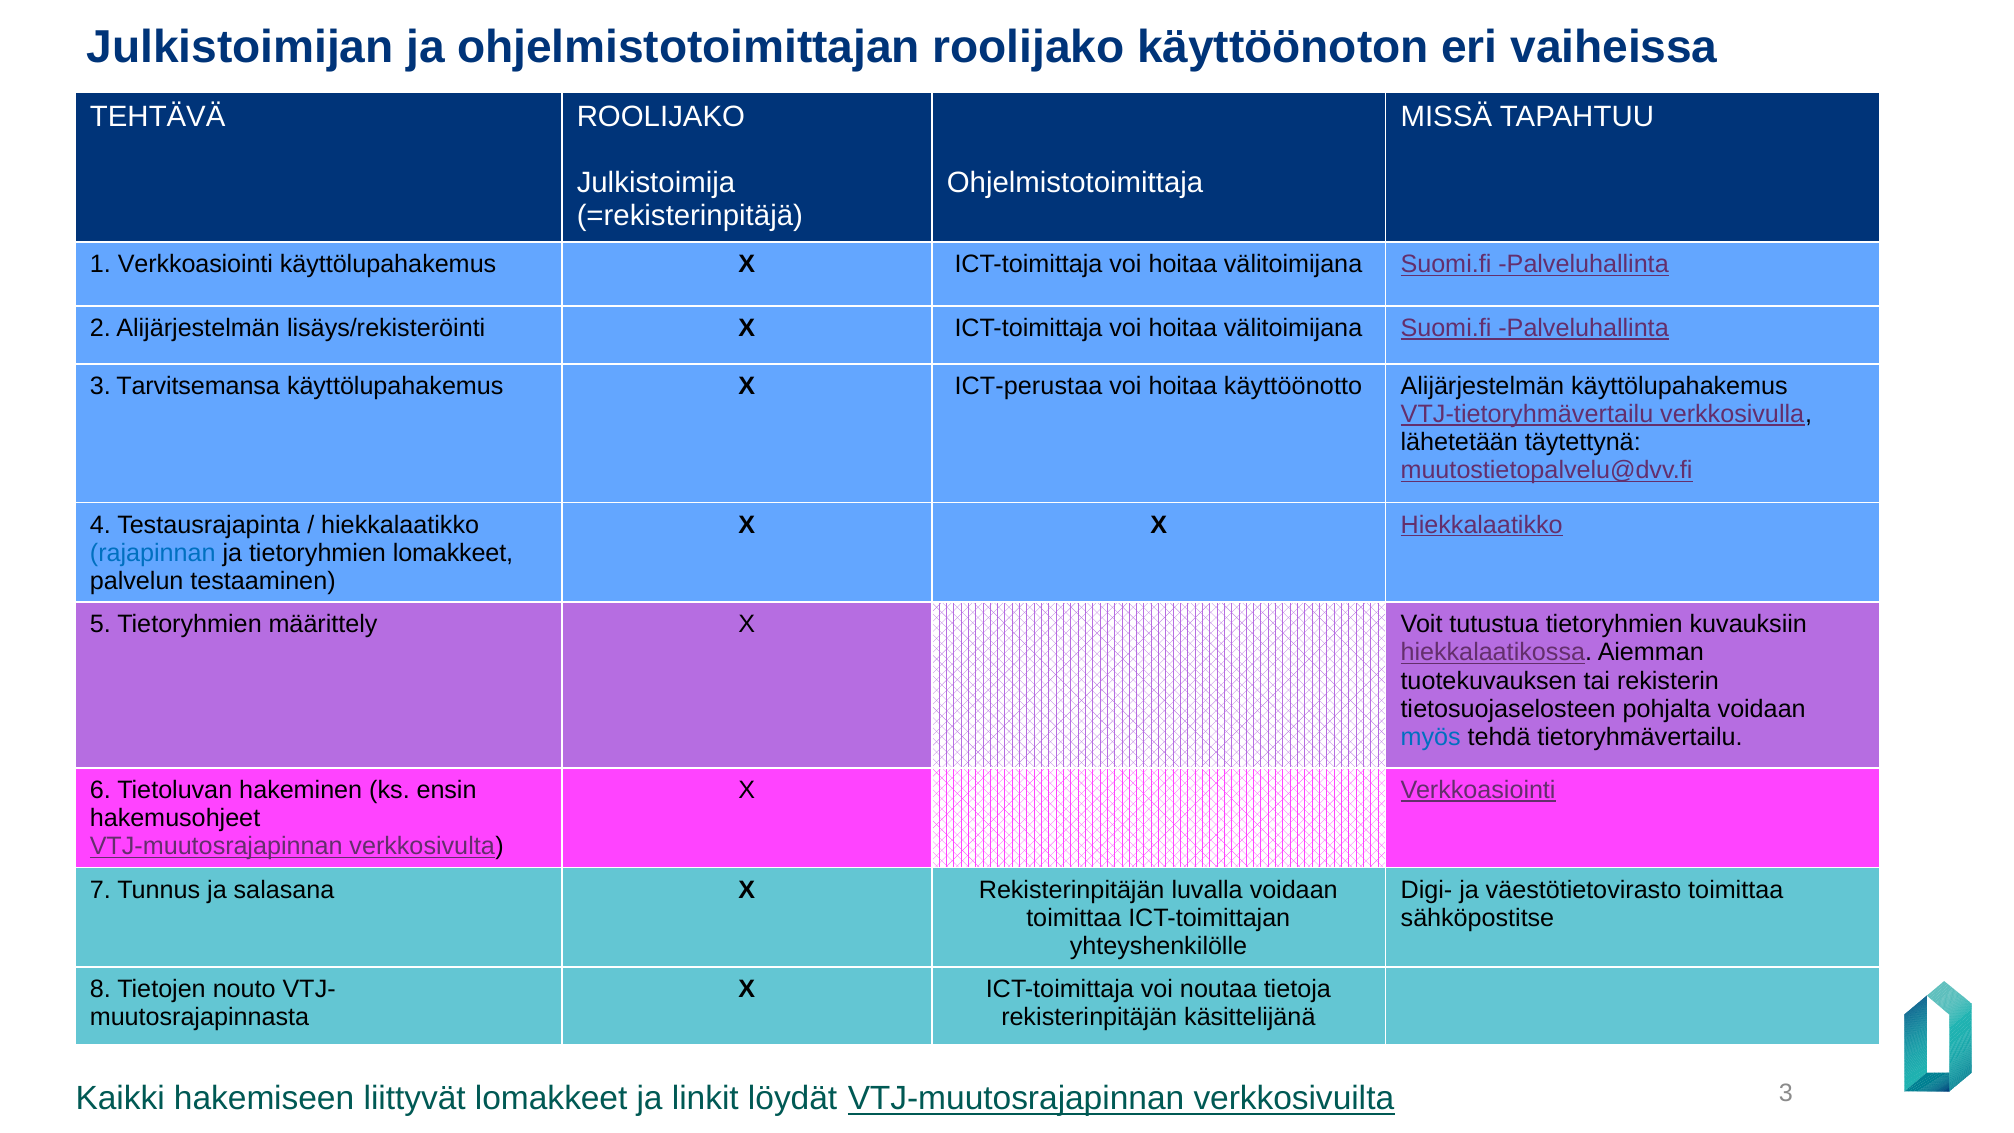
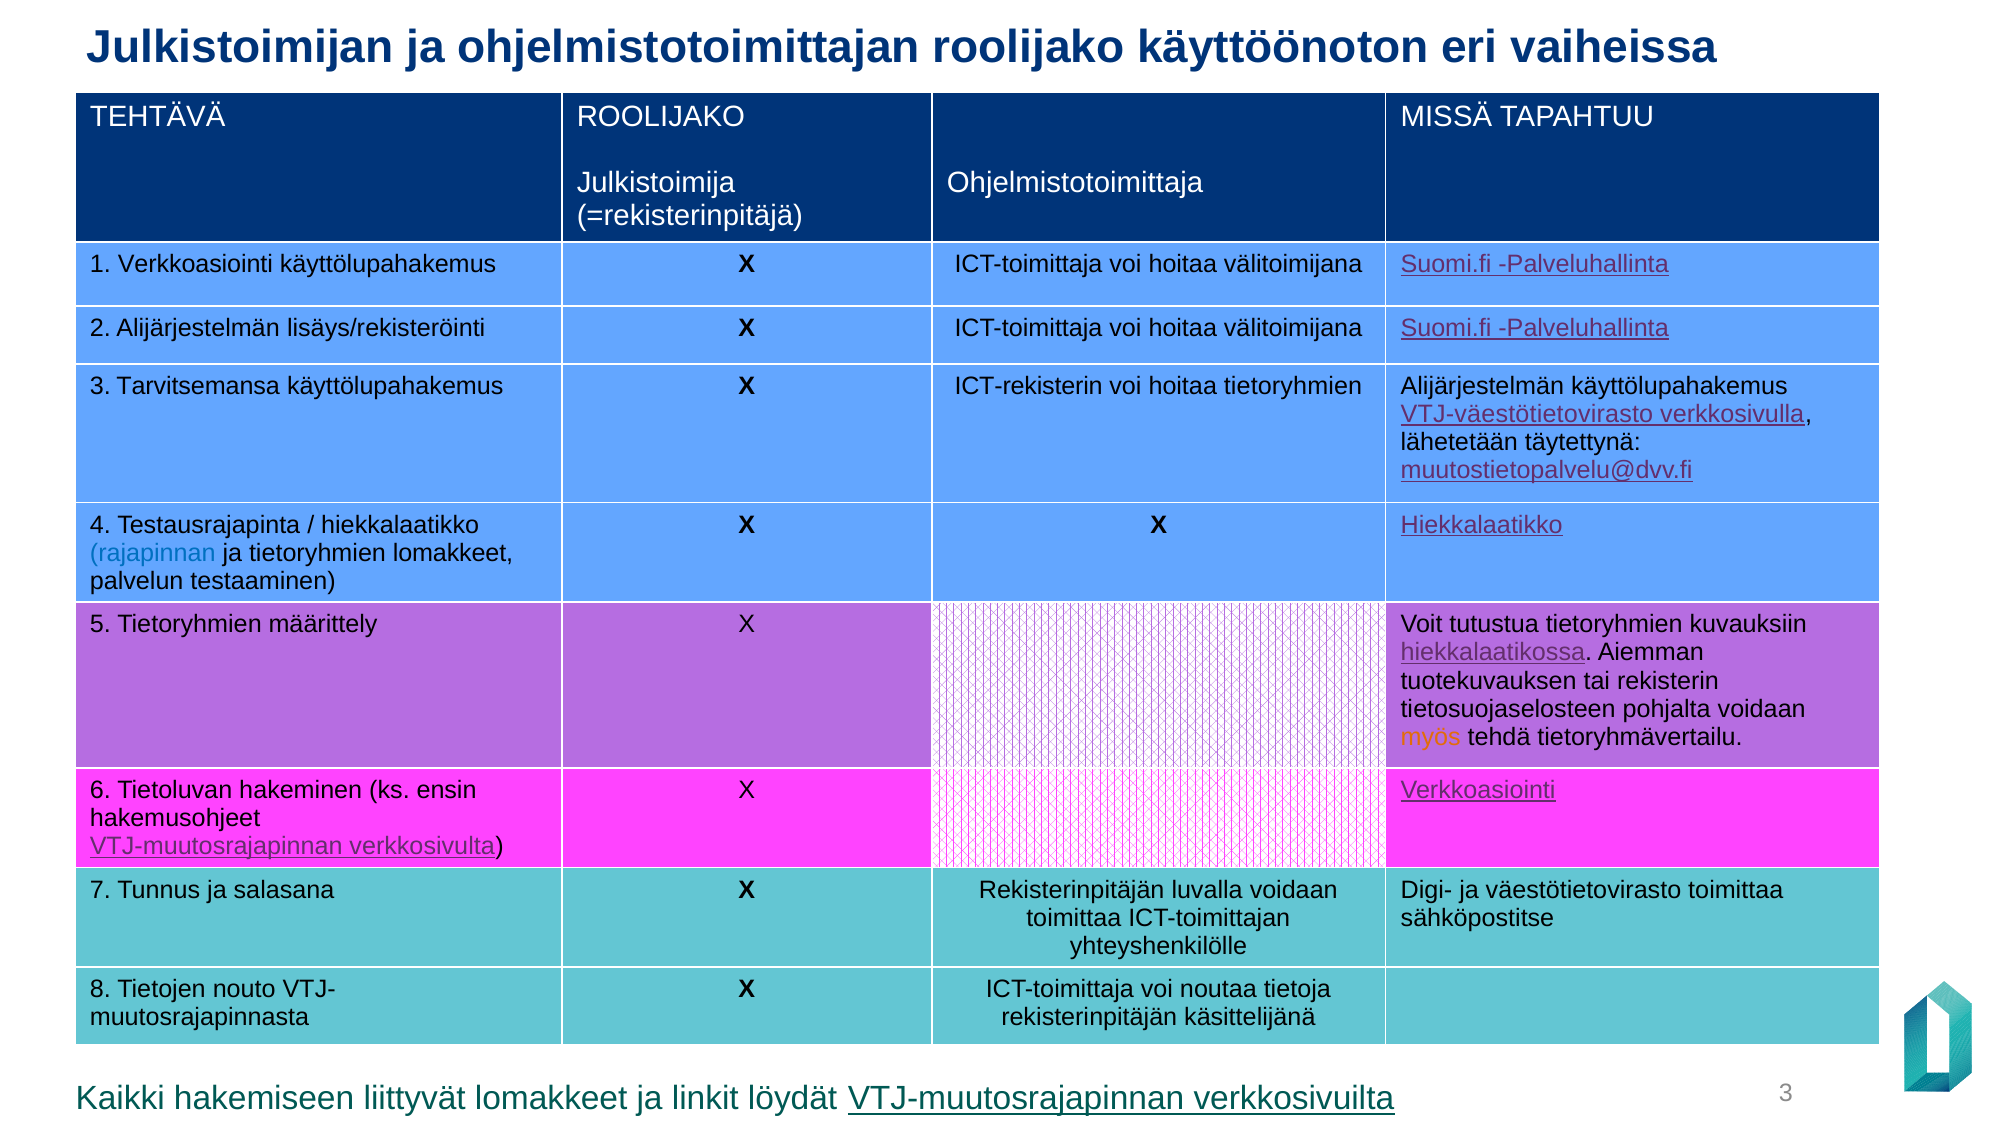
ICT-perustaa: ICT-perustaa -> ICT-rekisterin (1029, 386)
hoitaa käyttöönotto: käyttöönotto -> tietoryhmien (1293, 386)
VTJ-tietoryhmävertailu: VTJ-tietoryhmävertailu -> VTJ-väestötietovirasto (1527, 414)
myös colour: blue -> orange (1431, 737)
